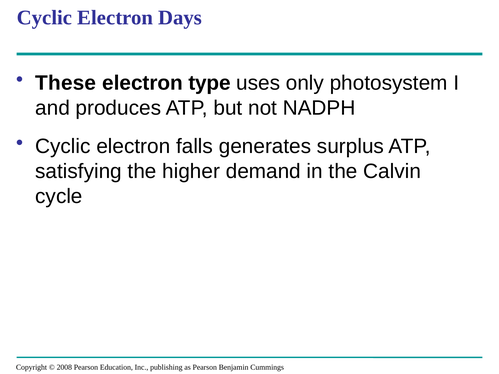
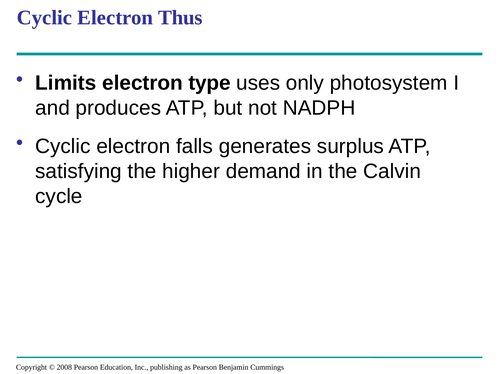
Days: Days -> Thus (180, 18)
These: These -> Limits (66, 83)
